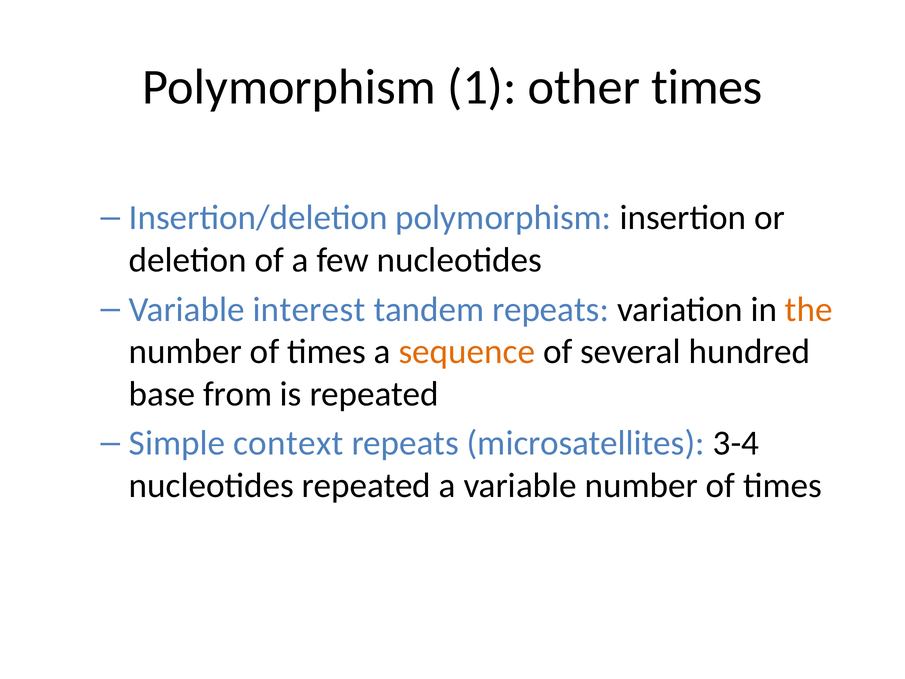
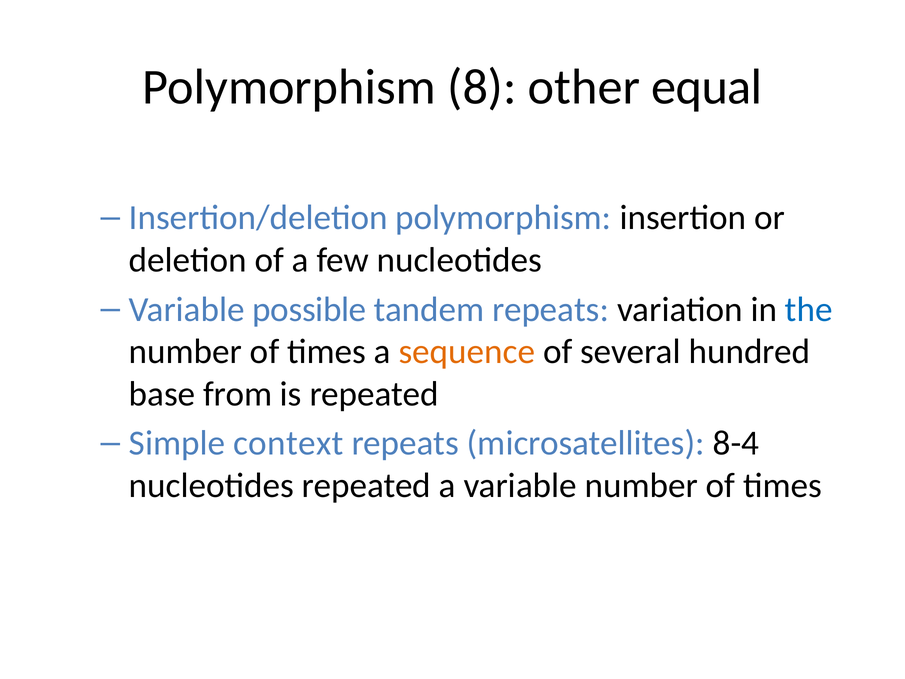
1: 1 -> 8 (482, 87)
other times: times -> equal (707, 87)
interest: interest -> possible (309, 309)
the colour: orange -> blue (809, 309)
3-4: 3-4 -> 8-4 (736, 443)
